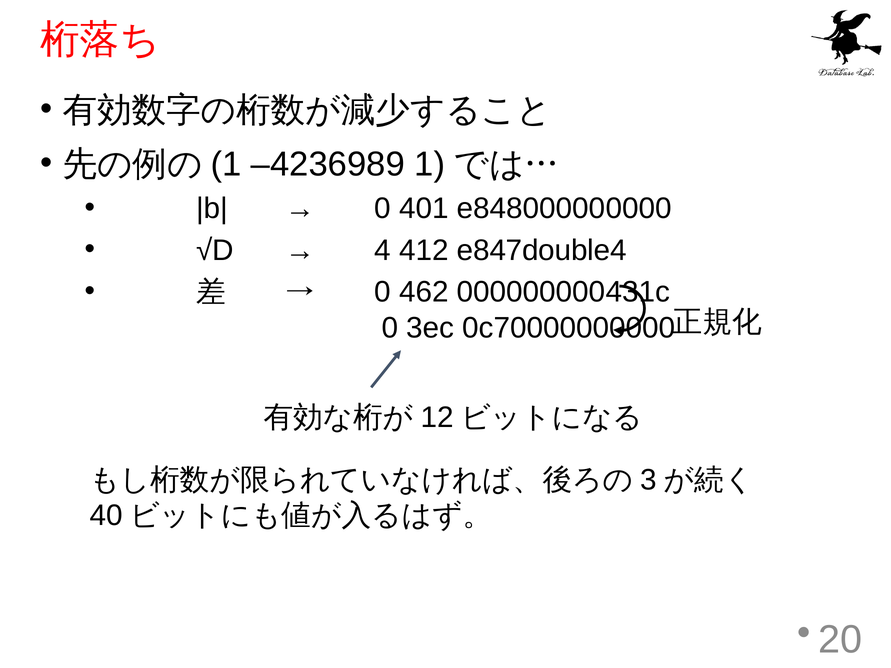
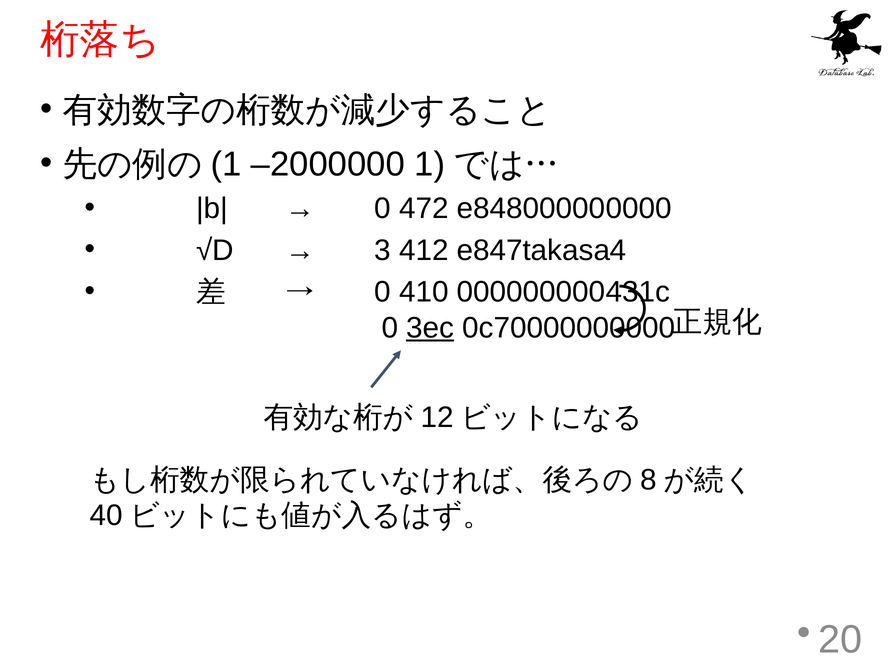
–4236989: –4236989 -> –2000000 (328, 164)
401: 401 -> 472 (424, 209)
4: 4 -> 3 (383, 250)
e847double4: e847double4 -> e847takasa4 (542, 250)
462: 462 -> 410 (424, 292)
3ec underline: none -> present (430, 328)
3: 3 -> 8 (648, 480)
